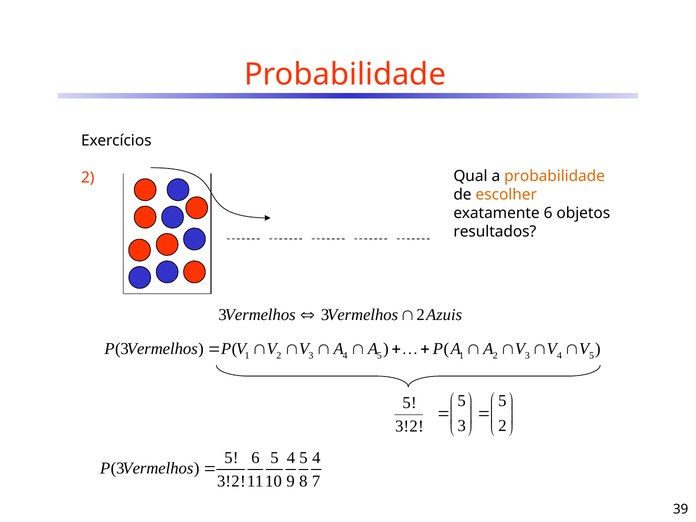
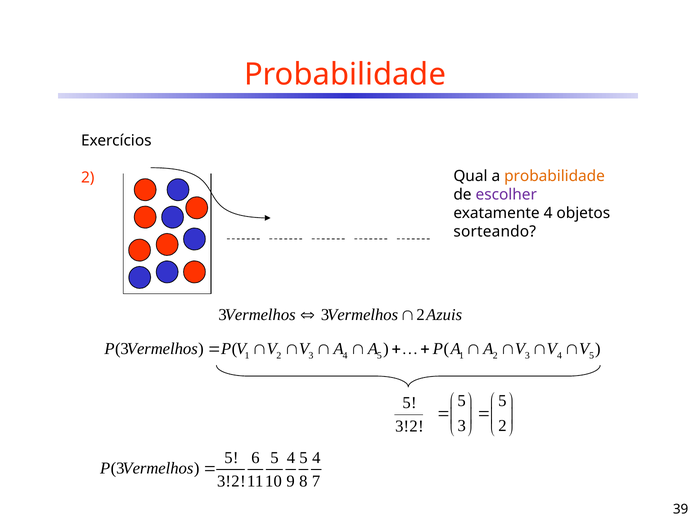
escolher colour: orange -> purple (506, 195)
exatamente 6: 6 -> 4 (548, 213)
resultados: resultados -> sorteando (495, 232)
